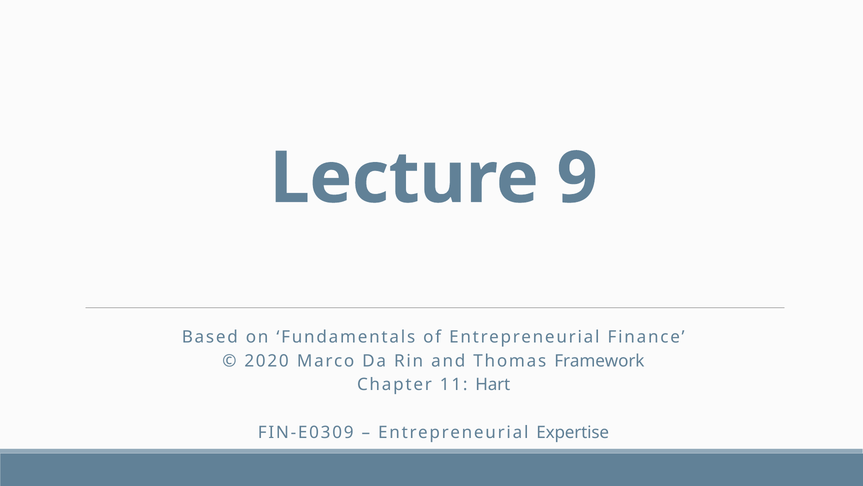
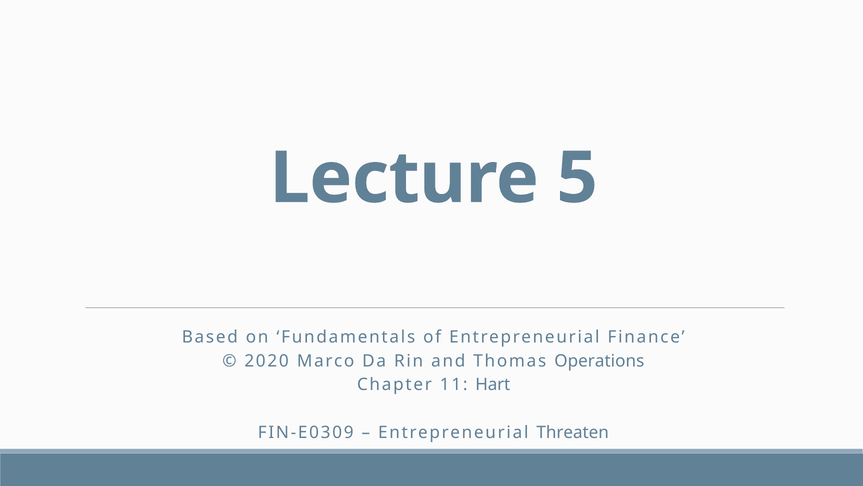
9: 9 -> 5 (577, 178)
Framework: Framework -> Operations (599, 360)
Expertise: Expertise -> Threaten (573, 432)
